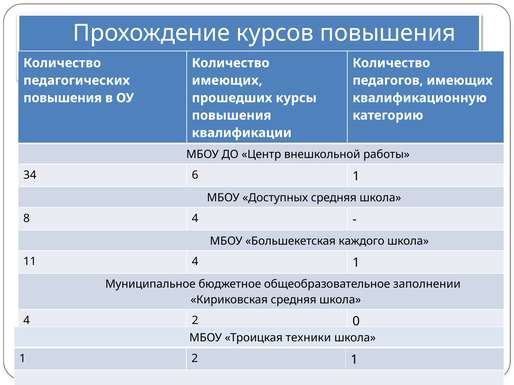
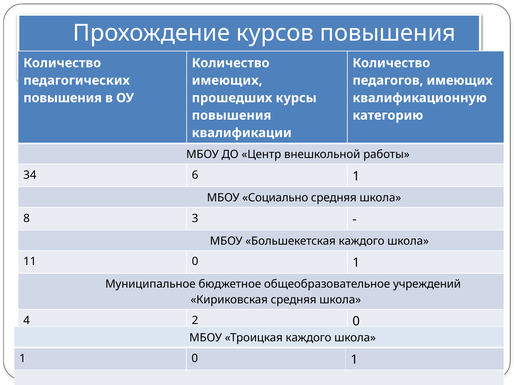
Доступных: Доступных -> Социально (275, 198)
8 4: 4 -> 3 (195, 219)
11 4: 4 -> 0 (195, 262)
заполнении: заполнении -> учреждений (427, 285)
техники: техники -> каждого (308, 338)
2: 2 -> 0 (195, 359)
